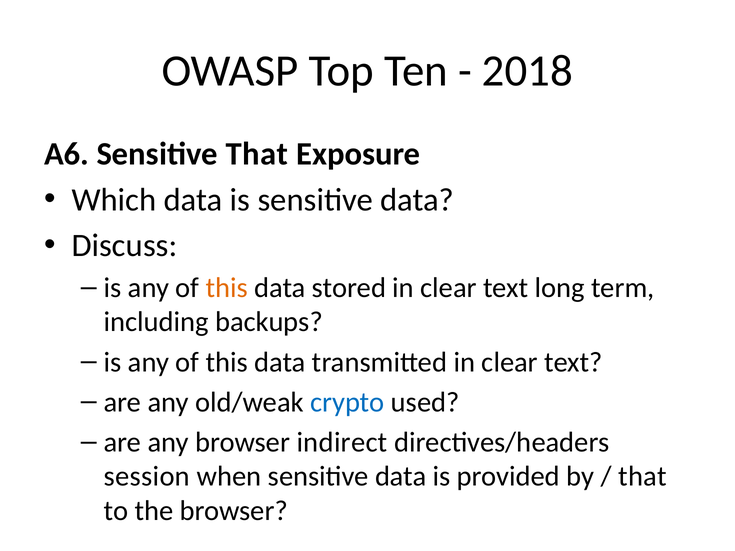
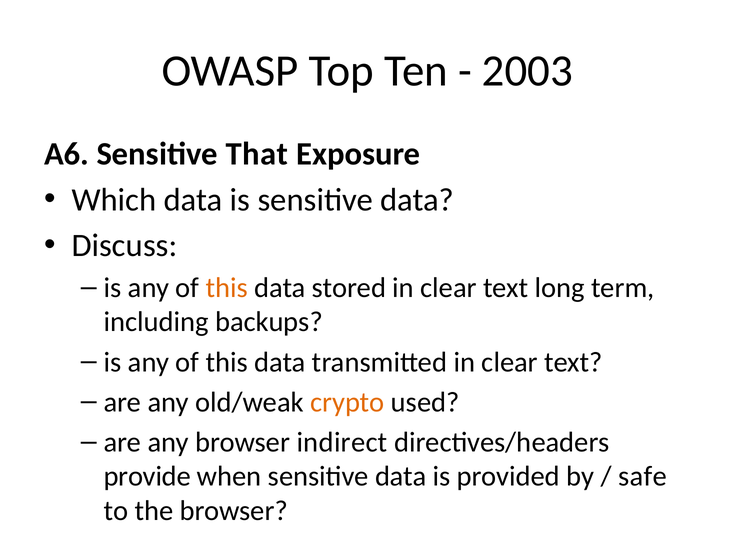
2018: 2018 -> 2003 (527, 71)
crypto colour: blue -> orange (347, 402)
session: session -> provide (147, 477)
that: that -> safe (643, 477)
